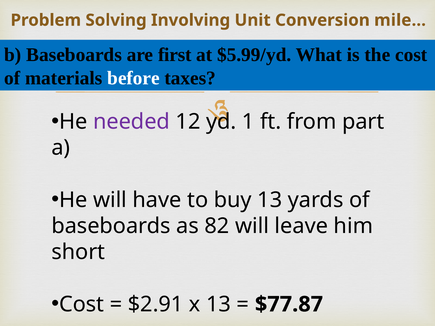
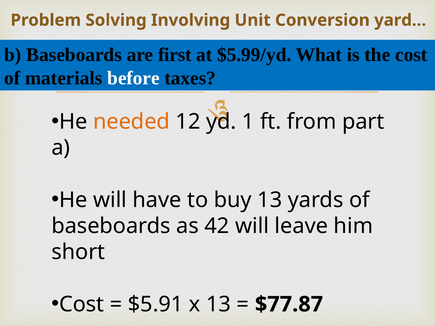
mile…: mile… -> yard… (400, 20)
needed colour: purple -> orange (131, 122)
82: 82 -> 42 (217, 226)
$2.91: $2.91 -> $5.91 (156, 305)
